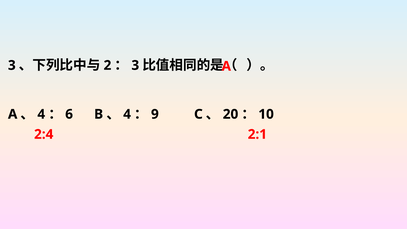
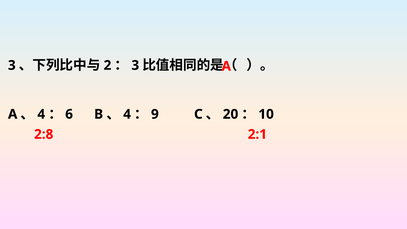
2:4: 2:4 -> 2:8 (44, 134)
